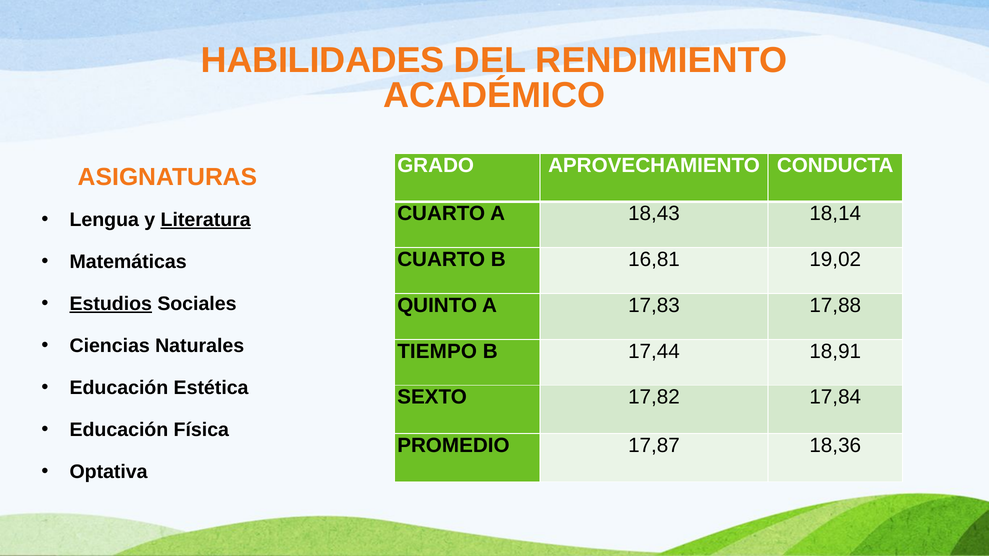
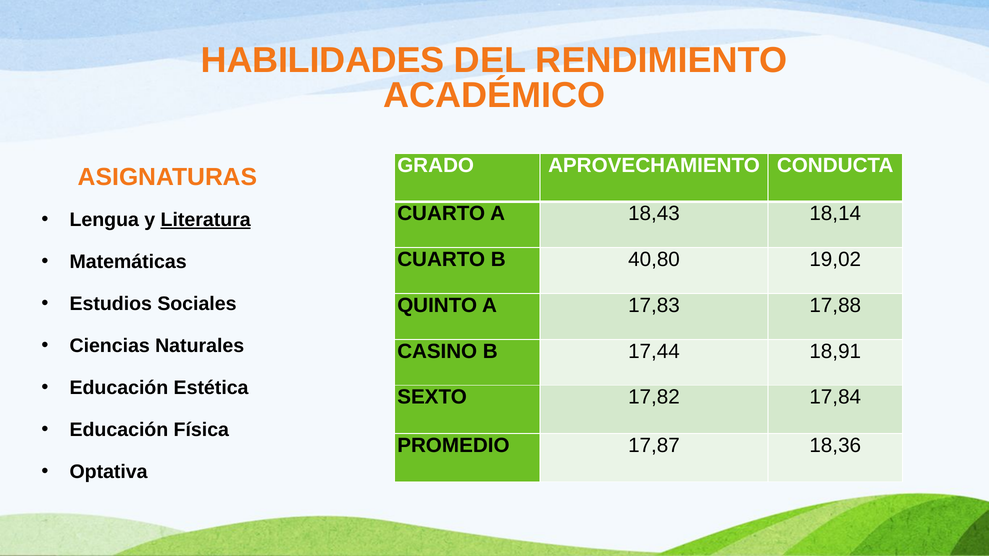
16,81: 16,81 -> 40,80 (654, 260)
Estudios underline: present -> none (111, 304)
TIEMPO: TIEMPO -> CASINO (437, 351)
